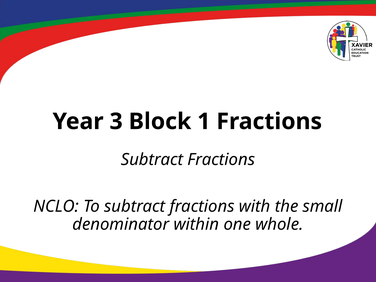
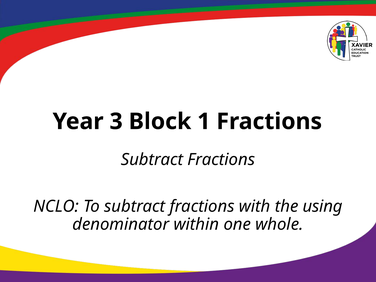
small: small -> using (323, 206)
